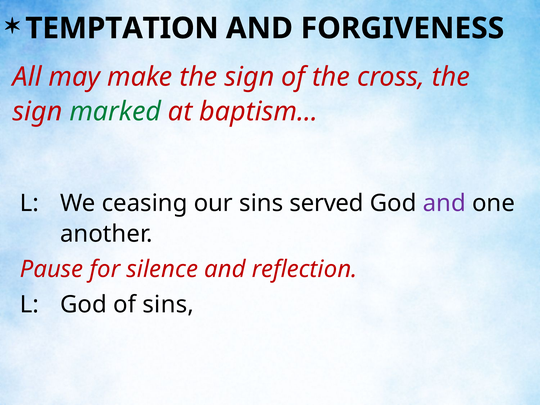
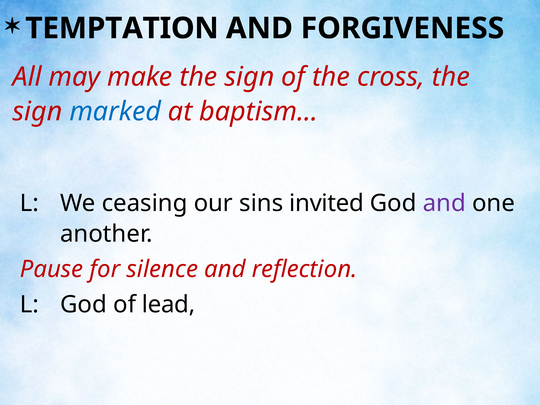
marked colour: green -> blue (115, 112)
served: served -> invited (327, 203)
of sins: sins -> lead (168, 305)
